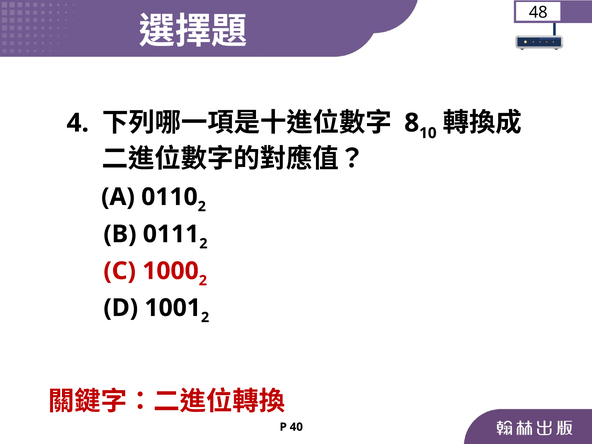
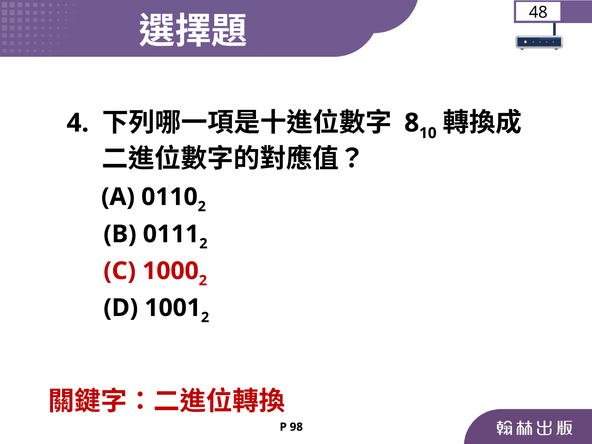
40: 40 -> 98 (296, 427)
